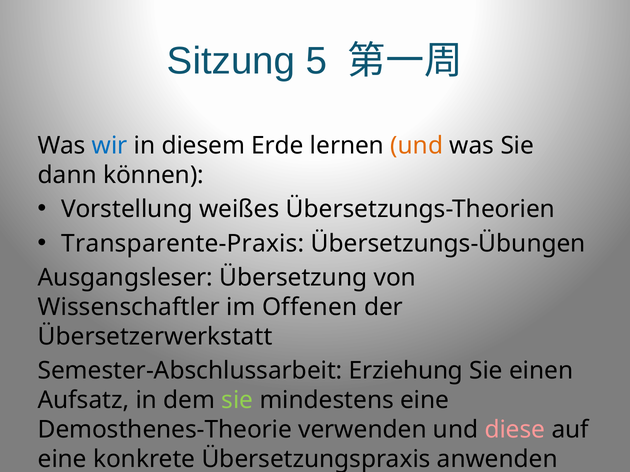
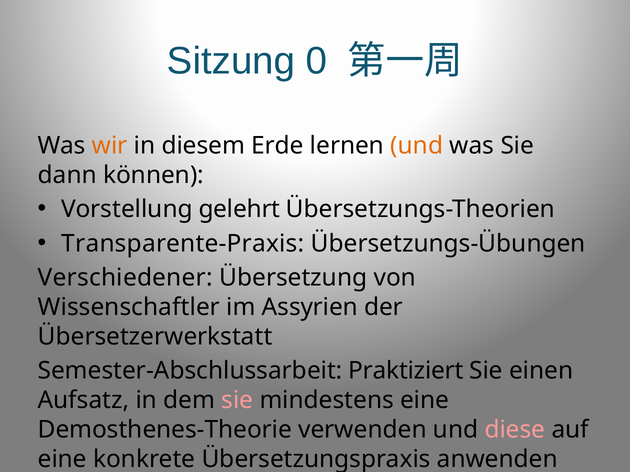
5: 5 -> 0 (317, 61)
wir colour: blue -> orange (110, 146)
weißes: weißes -> gelehrt (239, 209)
Ausgangsleser: Ausgangsleser -> Verschiedener (125, 278)
Offenen: Offenen -> Assyrien (310, 308)
Erziehung: Erziehung -> Praktiziert (406, 371)
sie colour: light green -> pink (237, 401)
